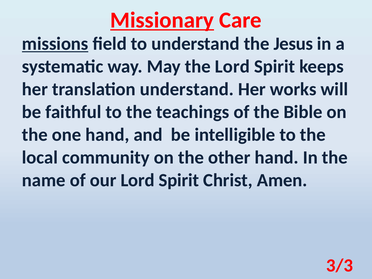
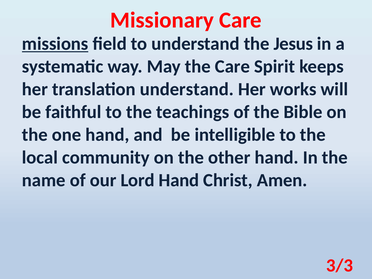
Missionary underline: present -> none (162, 20)
the Lord: Lord -> Care (232, 67)
our Lord Spirit: Spirit -> Hand (179, 180)
